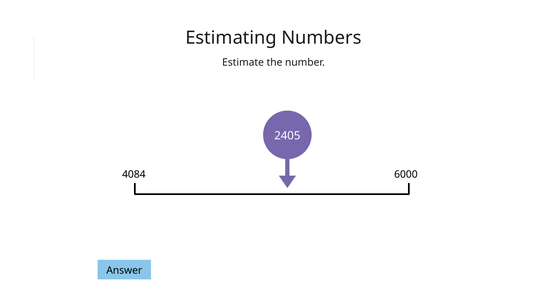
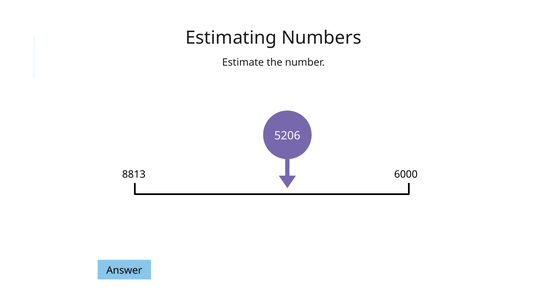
2405: 2405 -> 5206 (287, 135)
4084: 4084 -> 8813 (134, 174)
